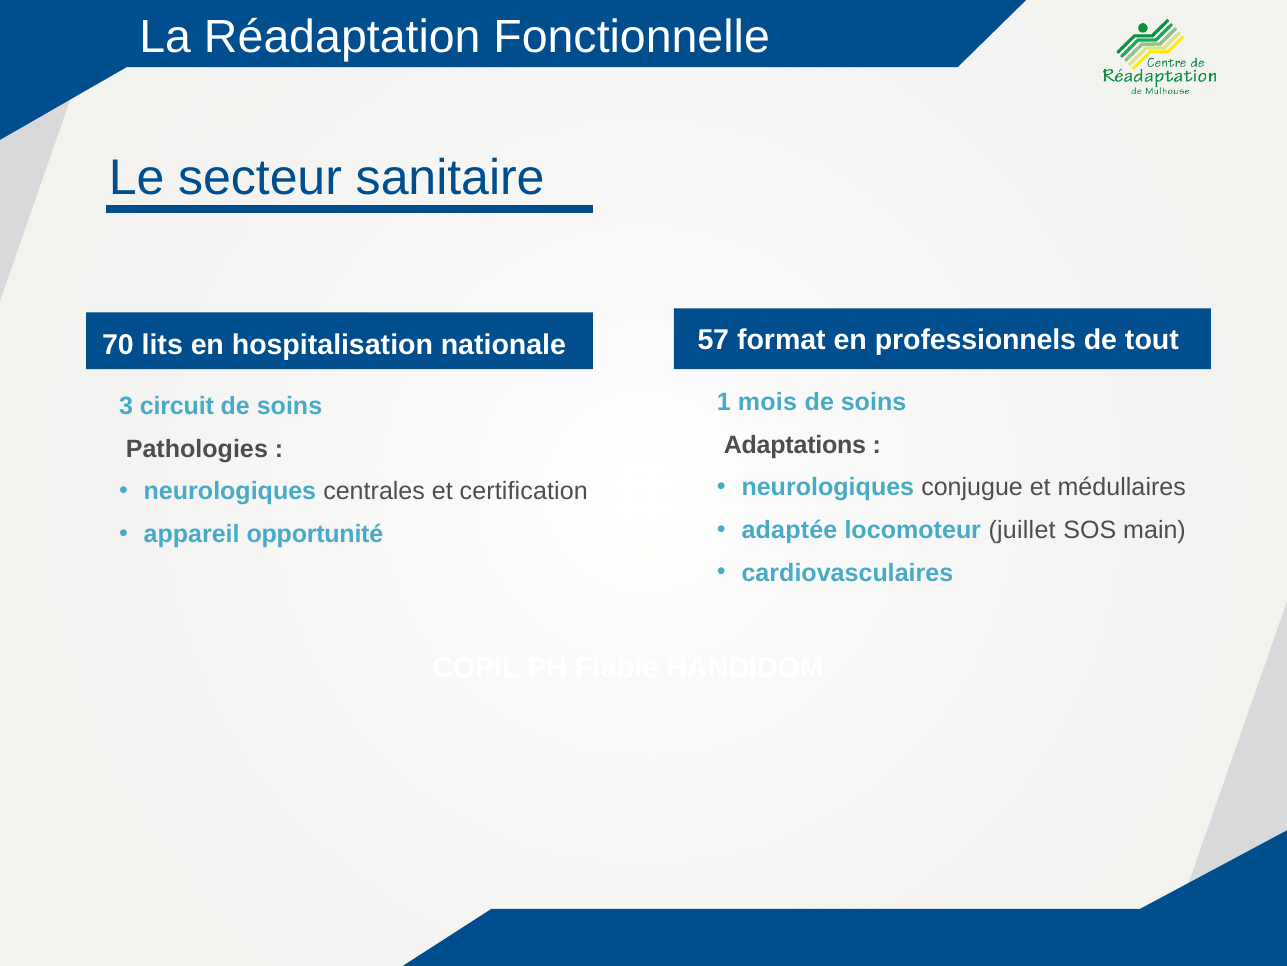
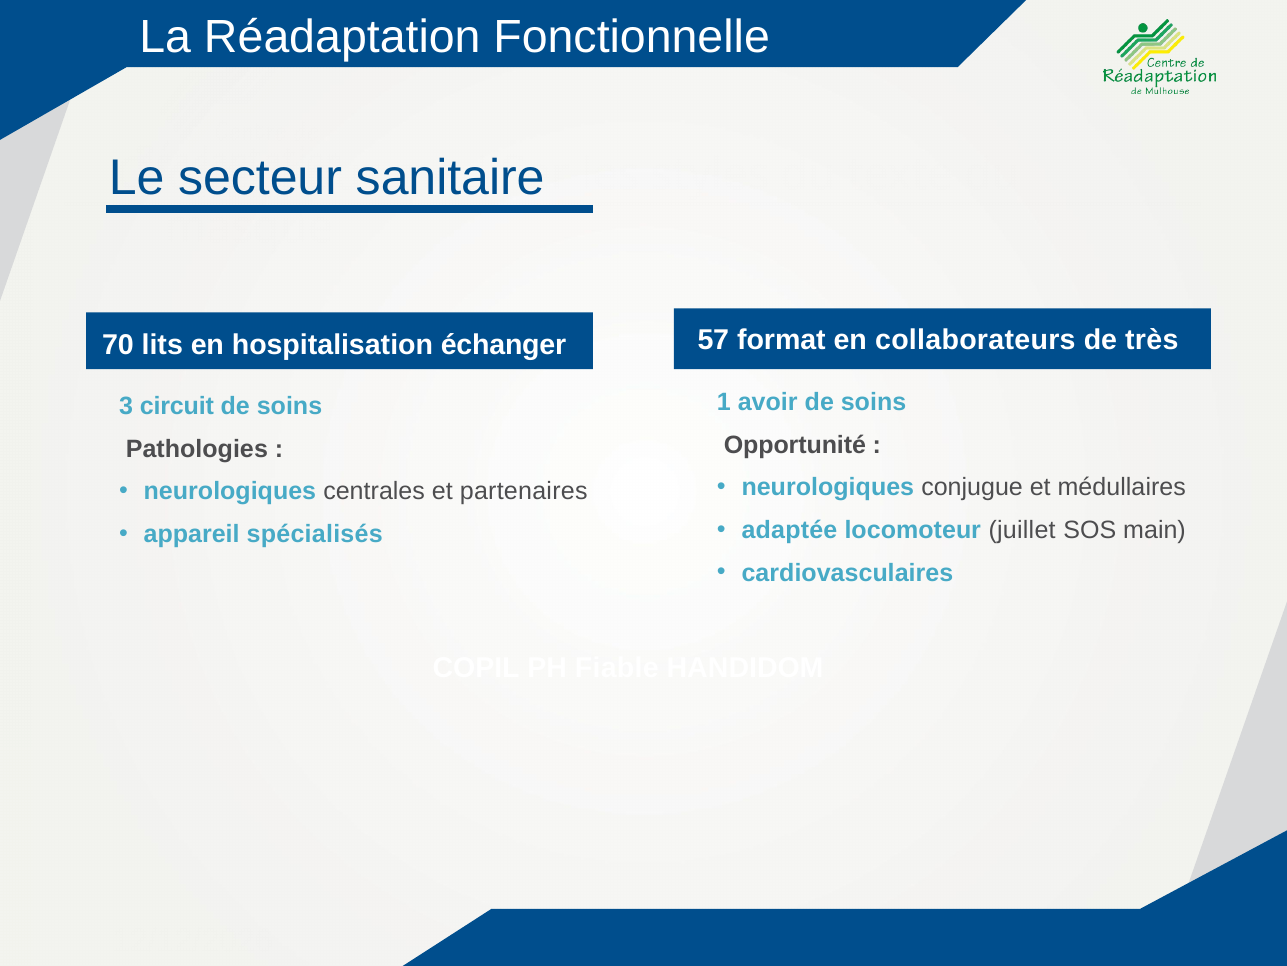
professionnels: professionnels -> collaborateurs (975, 340)
tout: tout -> très (1152, 340)
nationale: nationale -> échanger (504, 345)
mois: mois -> avoir (768, 402)
Adaptations: Adaptations -> Opportunité (795, 445)
certification: certification -> partenaires (524, 491)
opportunité: opportunité -> spécialisés (315, 534)
